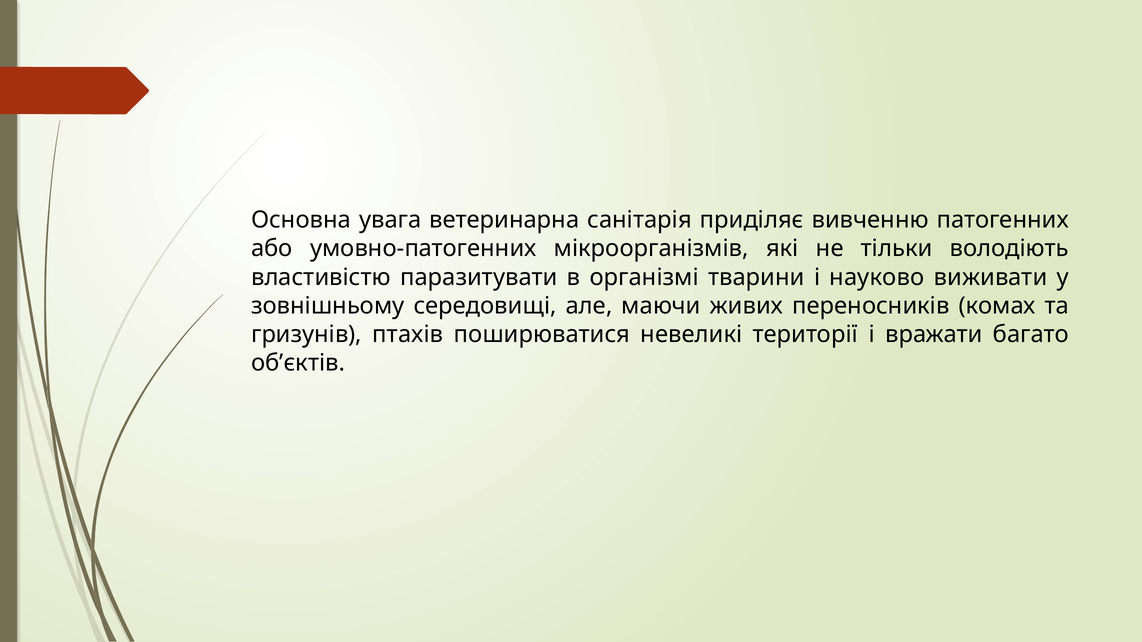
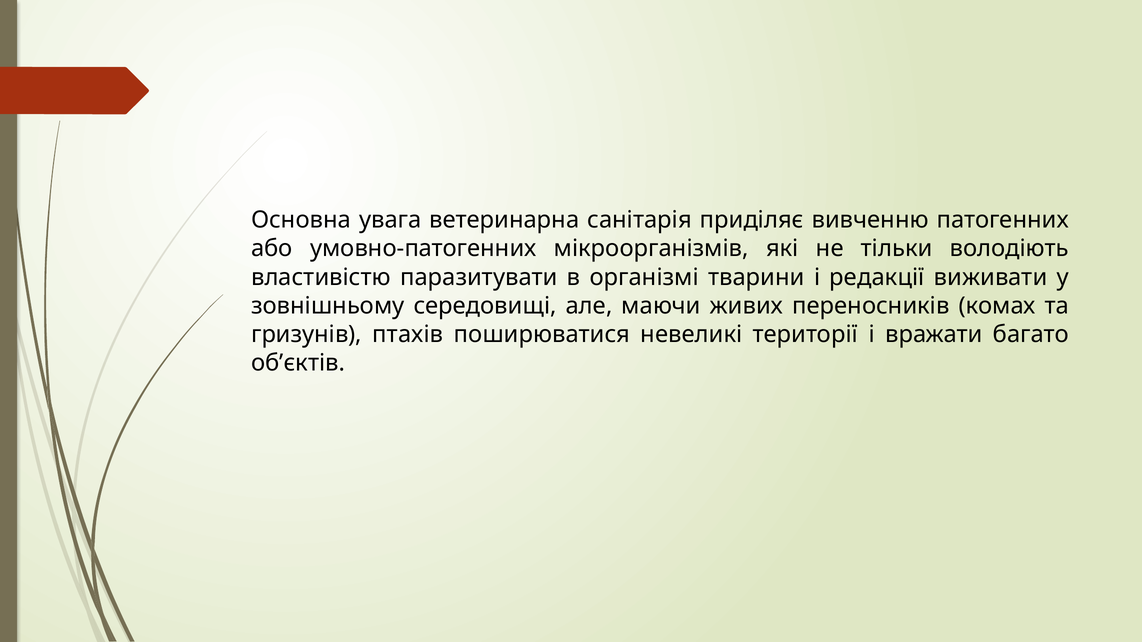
науково: науково -> редакції (877, 277)
